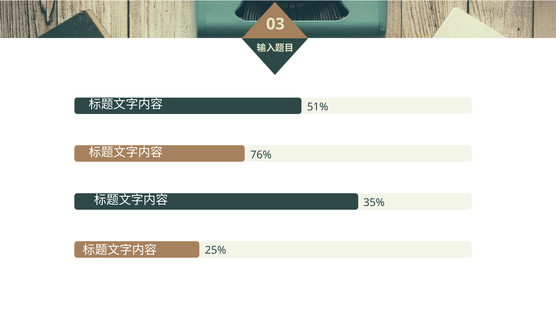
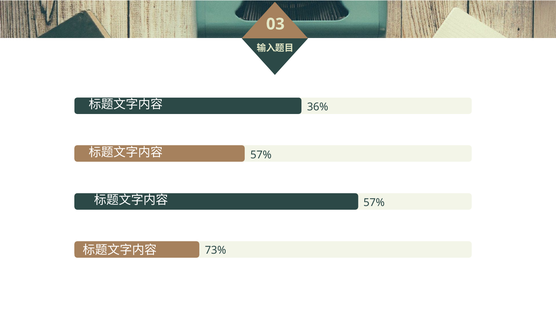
51%: 51% -> 36% (318, 107)
76%: 76% -> 57% (261, 155)
35%: 35% -> 57% (374, 202)
25%: 25% -> 73% (216, 250)
